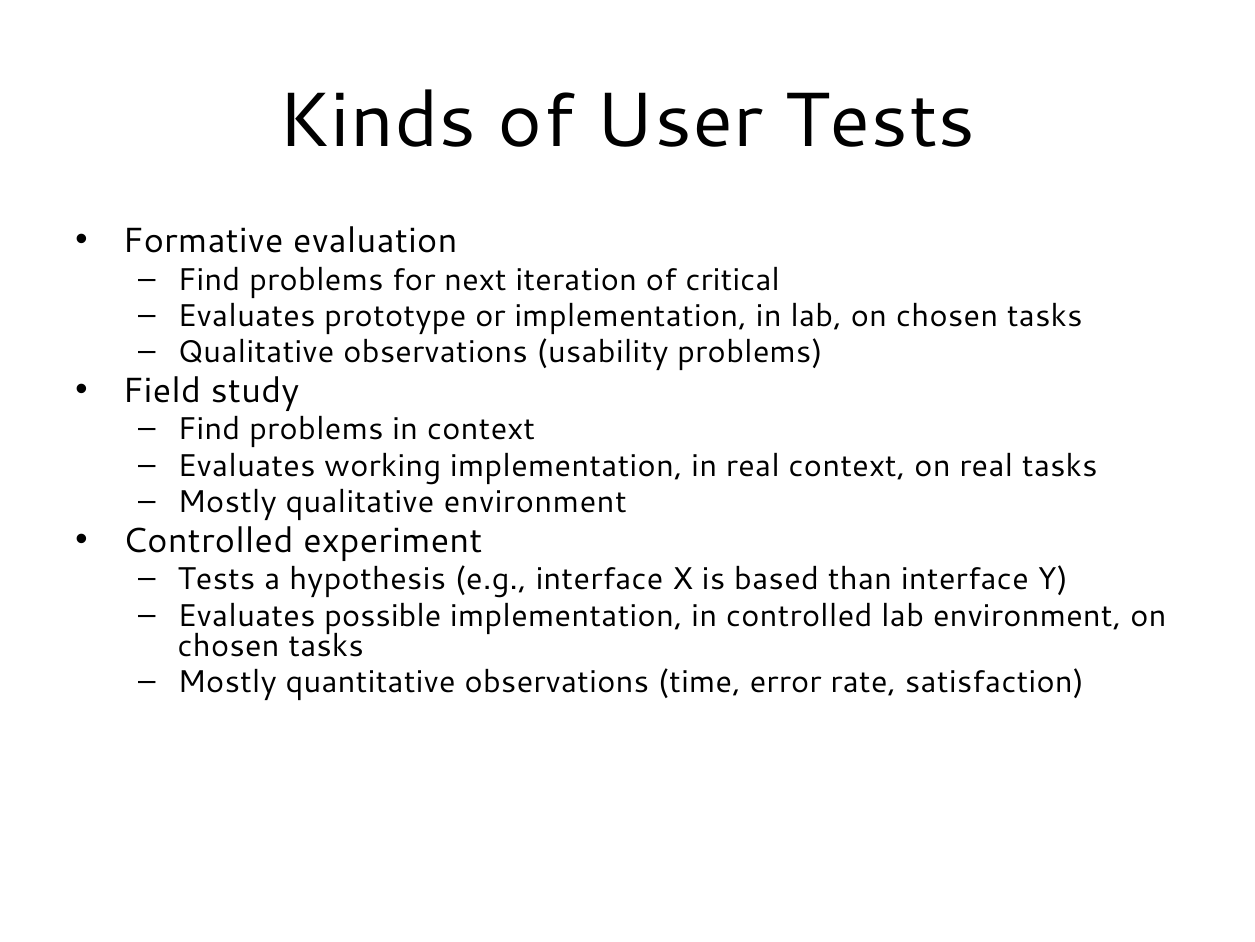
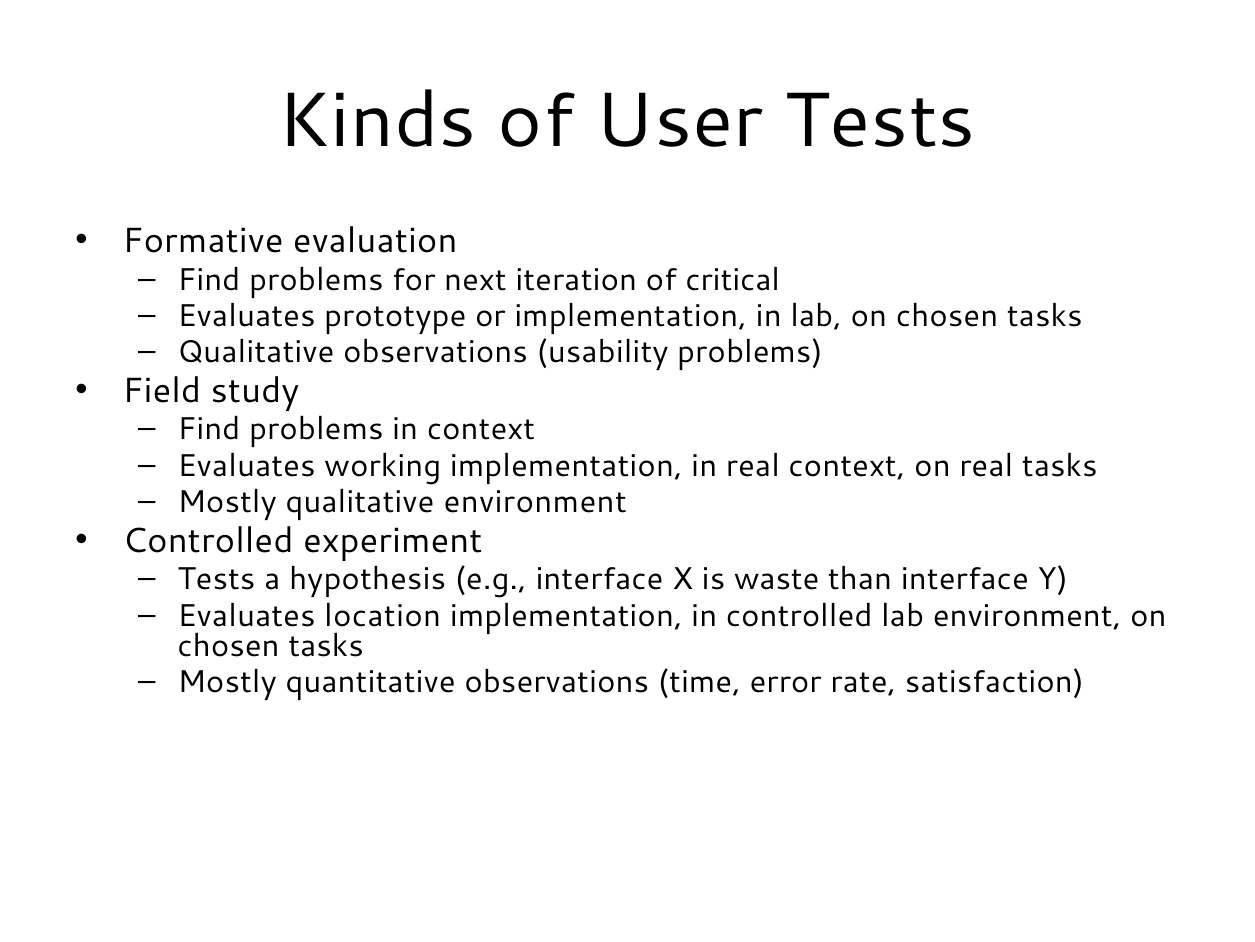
based: based -> waste (777, 579)
possible: possible -> location (383, 615)
